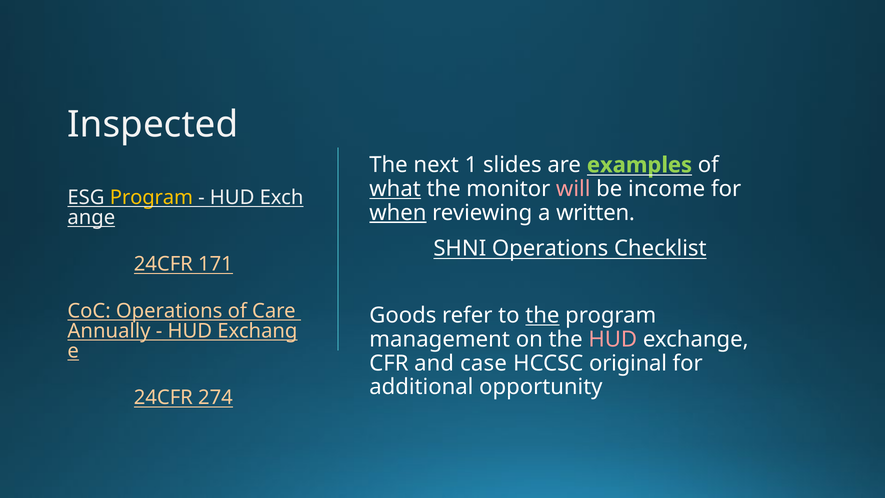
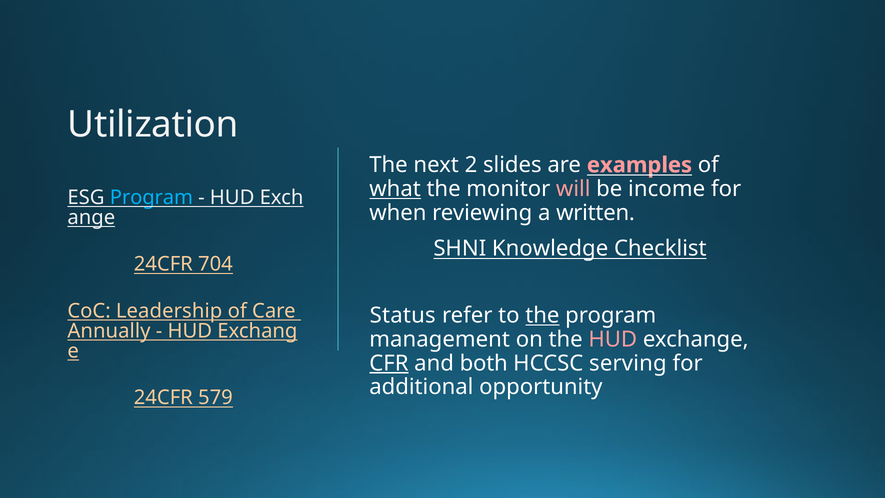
Inspected: Inspected -> Utilization (153, 124)
1: 1 -> 2 (471, 165)
examples colour: light green -> pink (639, 165)
Program colour: yellow -> light blue (151, 197)
when underline: present -> none (398, 213)
SHNI Operations: Operations -> Knowledge (550, 248)
171: 171 -> 704 (215, 264)
CoC Operations: Operations -> Leadership (169, 311)
Goods: Goods -> Status (403, 315)
CFR underline: none -> present (389, 363)
case: case -> both (484, 363)
original: original -> serving (628, 363)
274: 274 -> 579 (215, 397)
